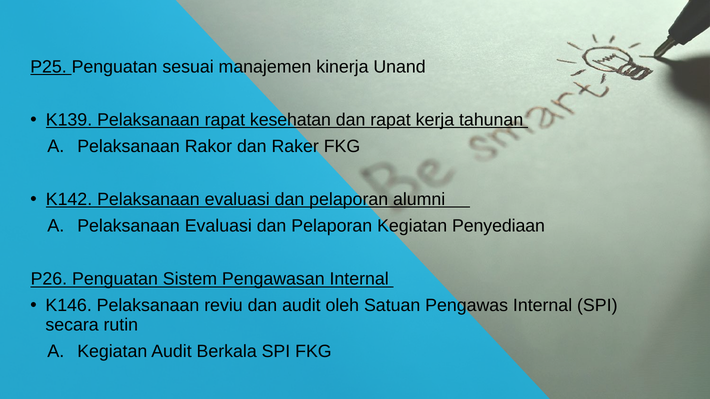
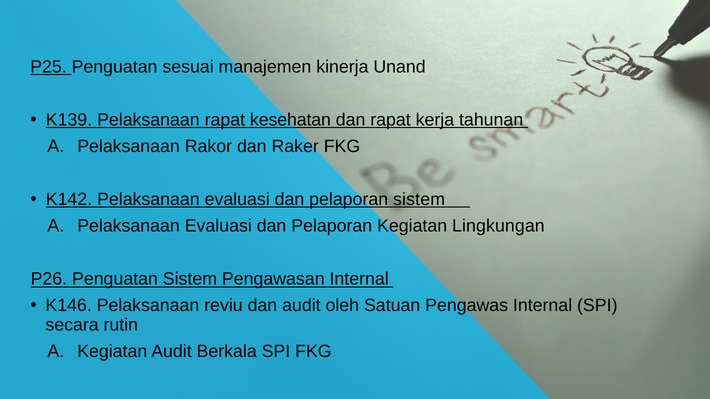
pelaporan alumni: alumni -> sistem (419, 200)
Penyediaan: Penyediaan -> Lingkungan (498, 226)
